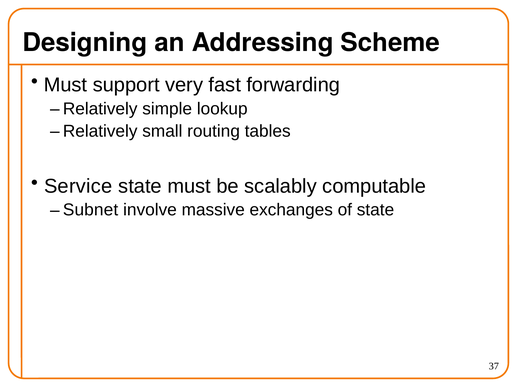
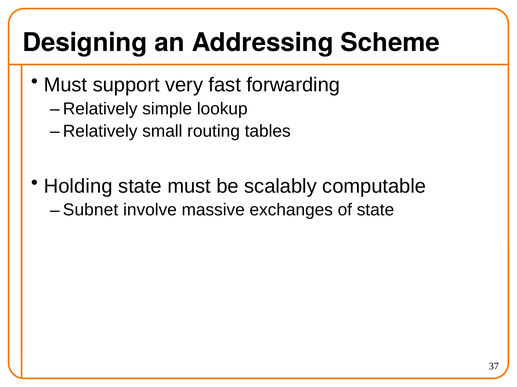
Service: Service -> Holding (78, 186)
